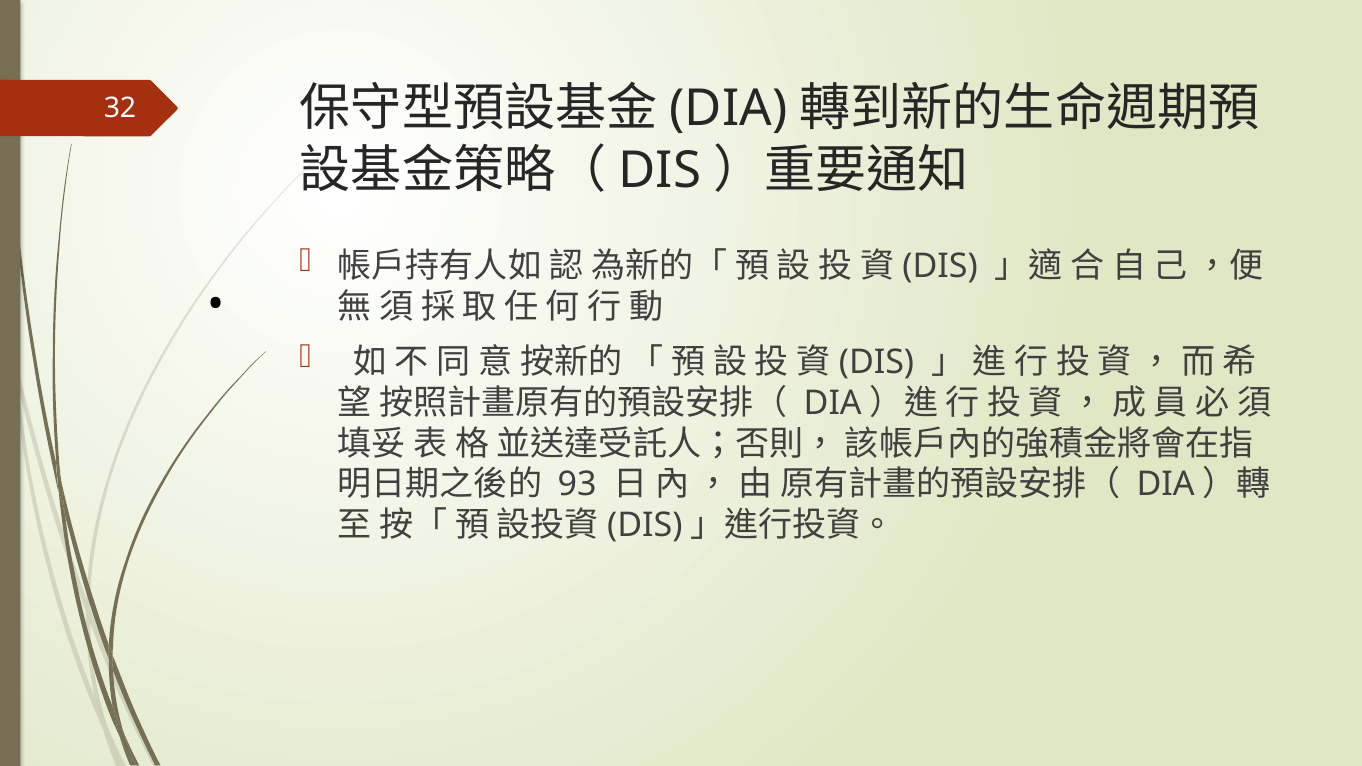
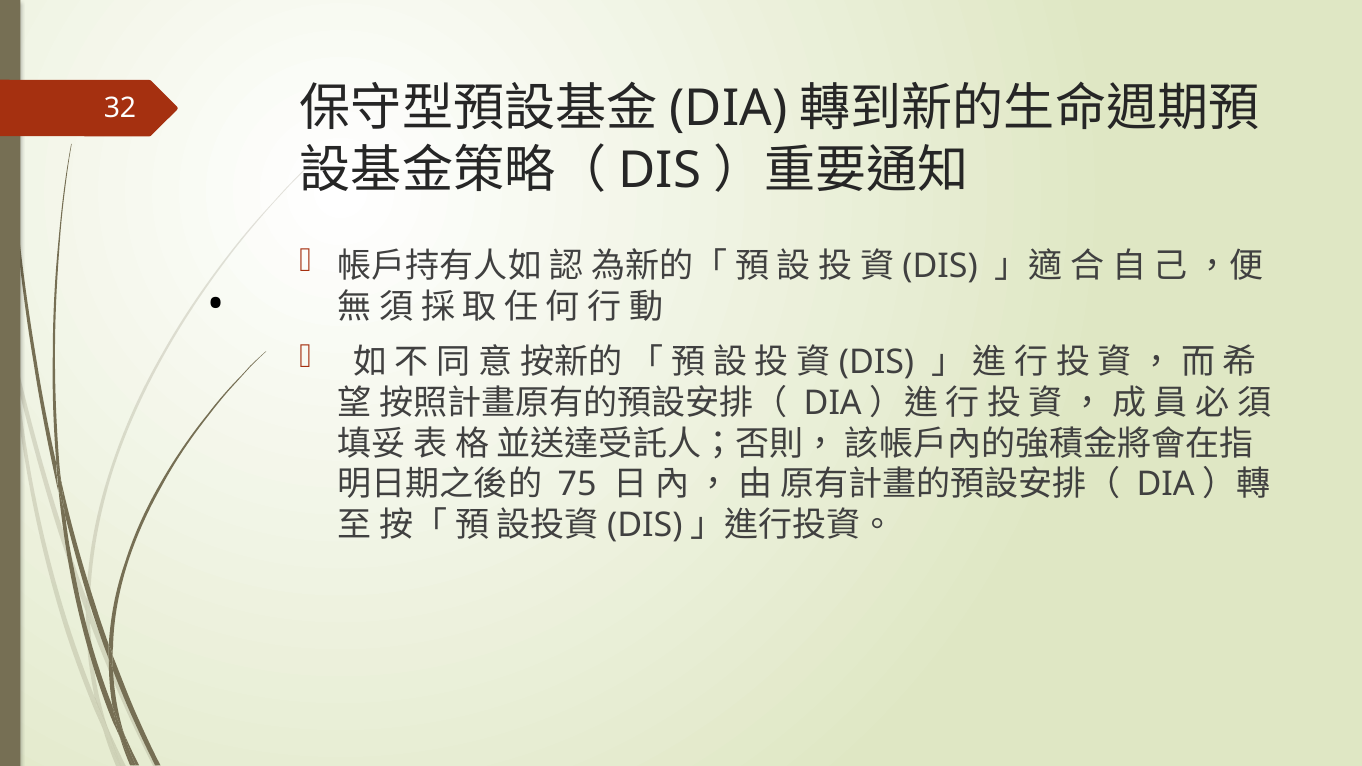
93: 93 -> 75 (577, 485)
